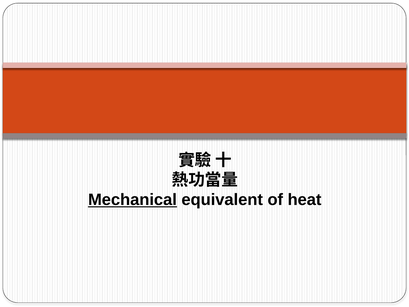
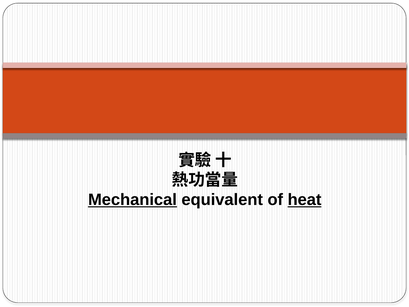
heat underline: none -> present (305, 200)
